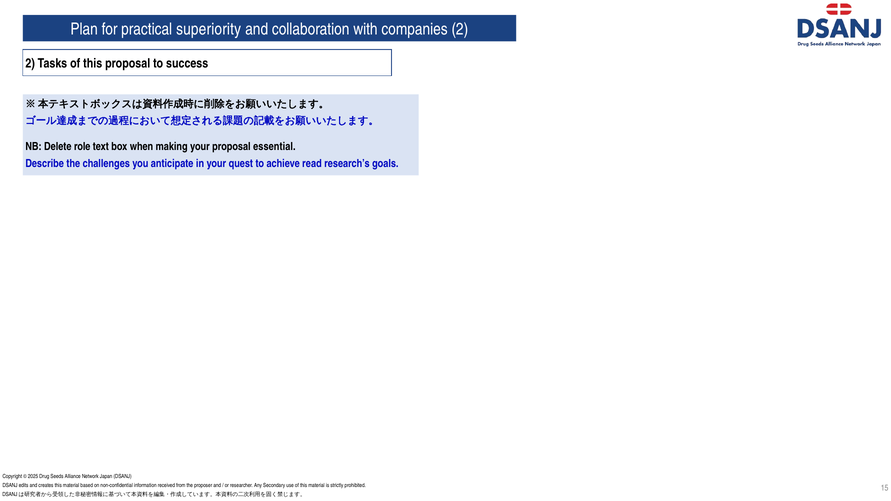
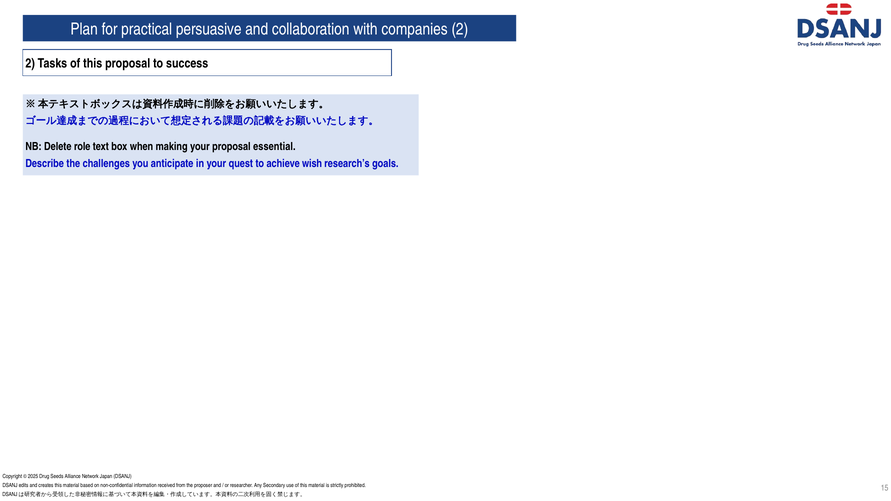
superiority: superiority -> persuasive (209, 29)
read: read -> wish (312, 163)
